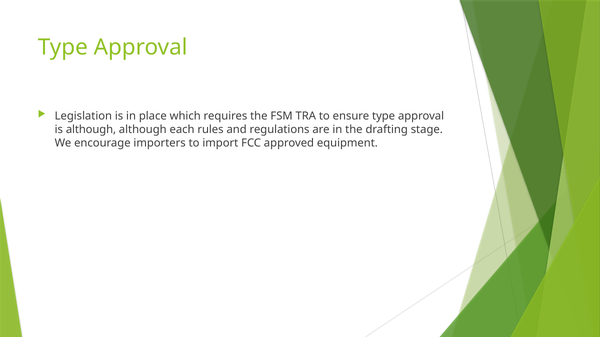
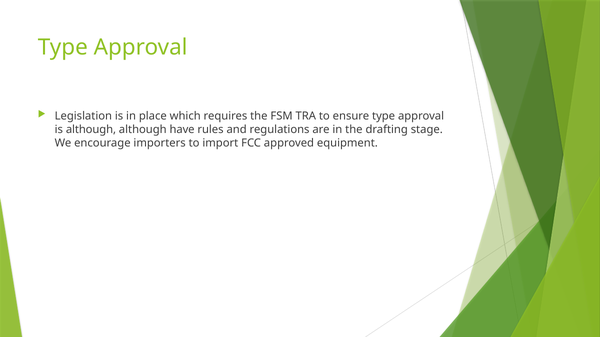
each: each -> have (182, 130)
